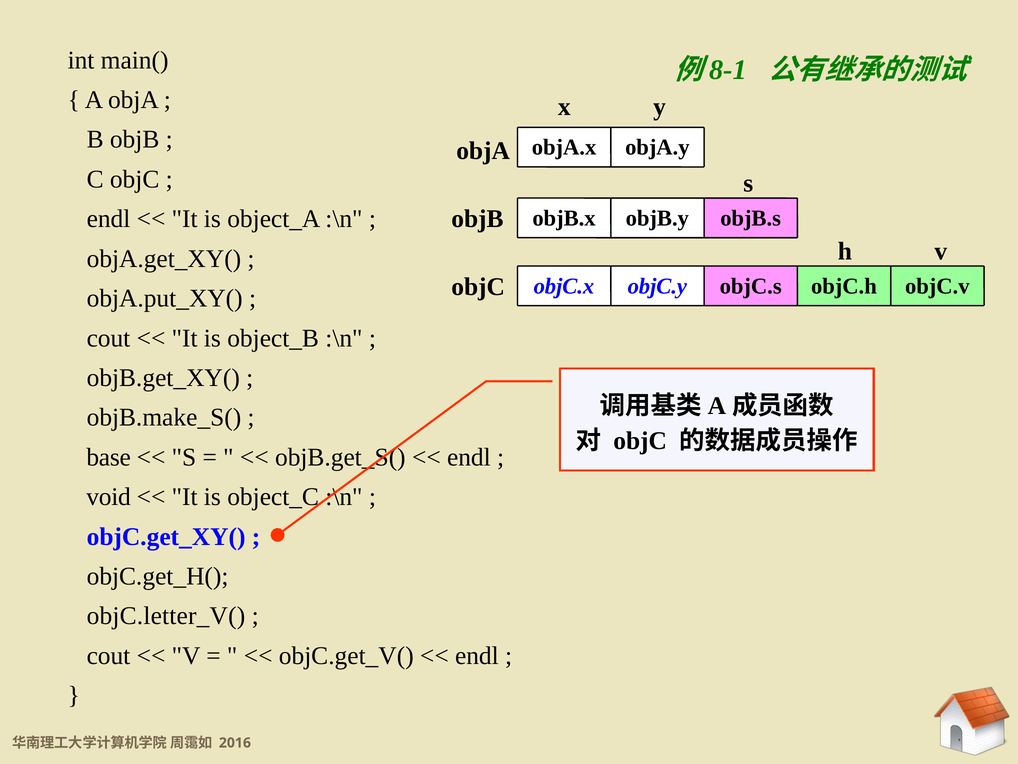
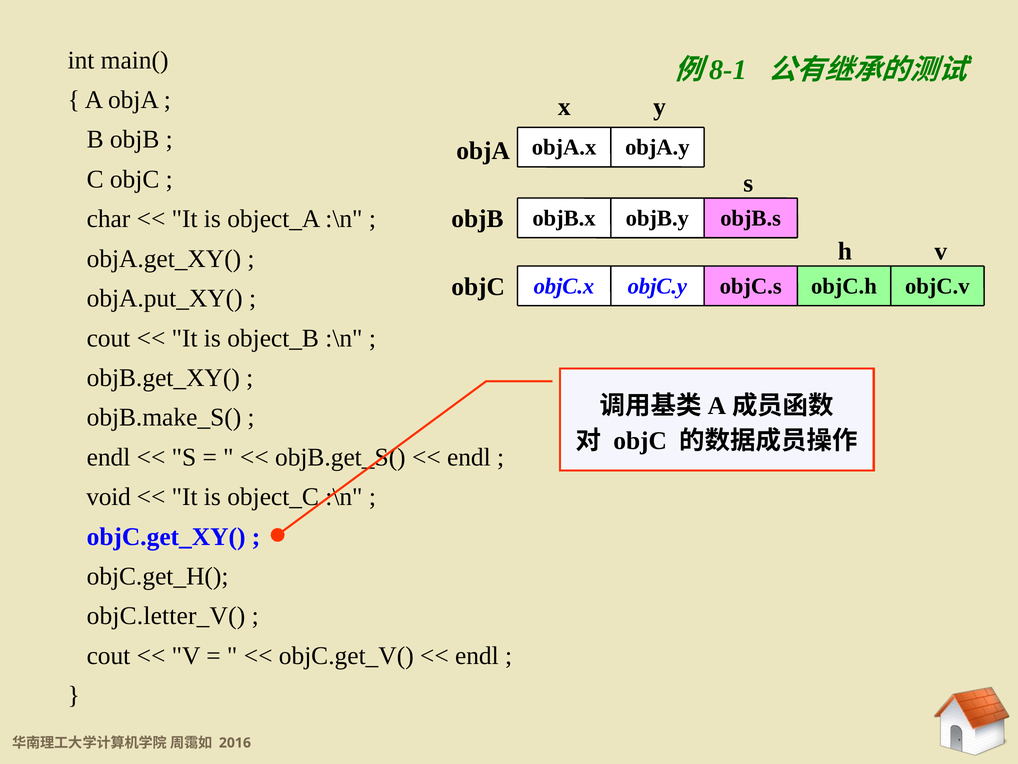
endl: endl -> char (108, 219)
base: base -> endl (108, 457)
